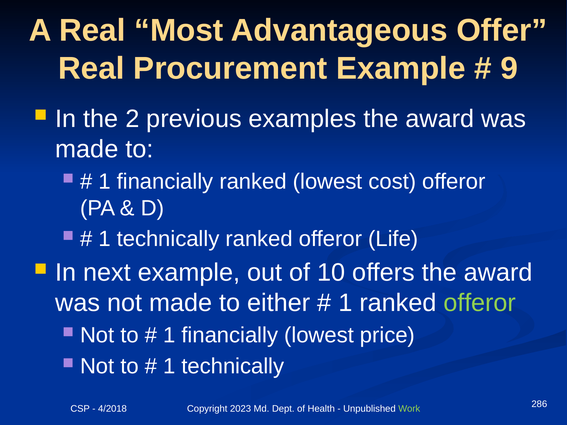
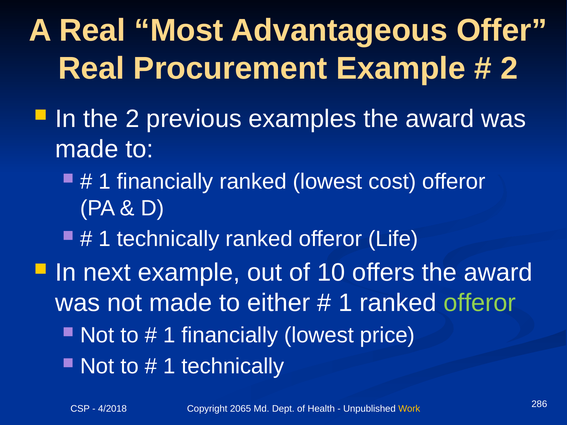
9: 9 -> 2 (509, 68)
2023: 2023 -> 2065 (241, 409)
Work colour: light green -> yellow (409, 409)
